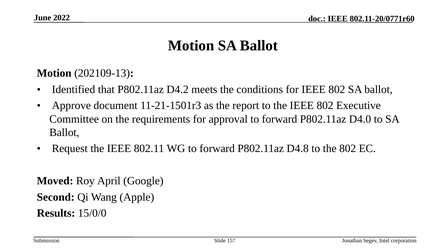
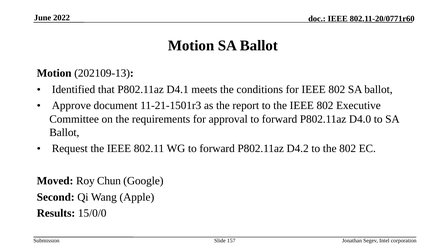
D4.2: D4.2 -> D4.1 (178, 89)
D4.8: D4.8 -> D4.2 (298, 148)
April: April -> Chun (109, 181)
